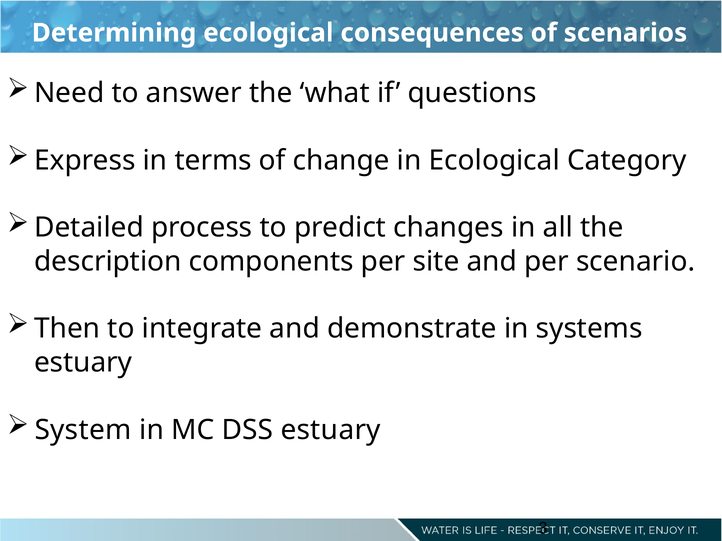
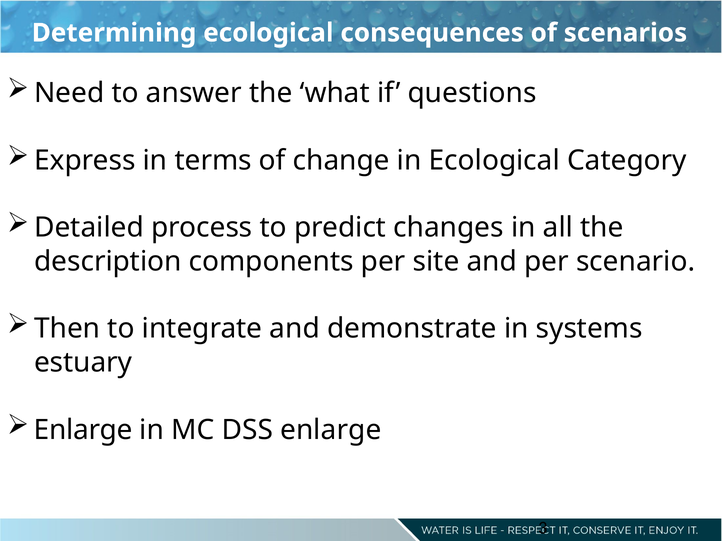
System: System -> Enlarge (83, 430)
DSS estuary: estuary -> enlarge (331, 430)
